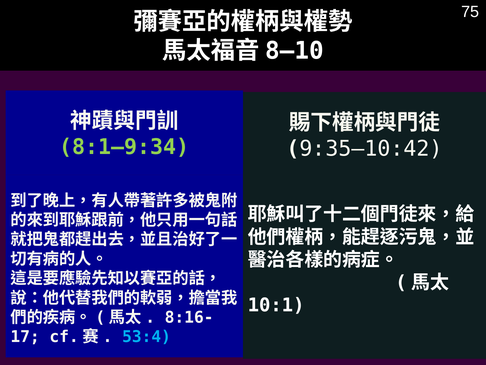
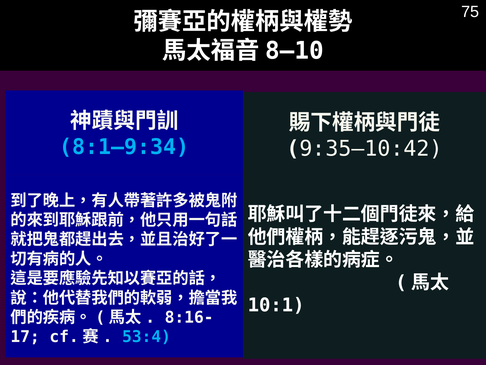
8:1–9:34 colour: light green -> light blue (124, 147)
